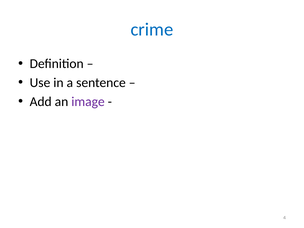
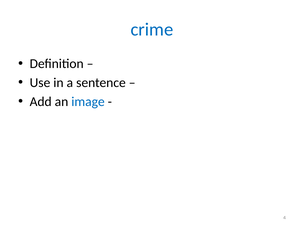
image colour: purple -> blue (88, 102)
